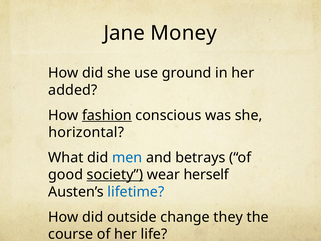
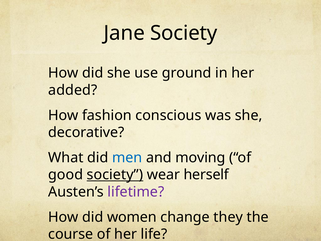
Jane Money: Money -> Society (184, 33)
fashion underline: present -> none (107, 115)
horizontal: horizontal -> decorative (86, 132)
betrays: betrays -> moving (200, 157)
lifetime colour: blue -> purple (136, 192)
outside: outside -> women (132, 217)
